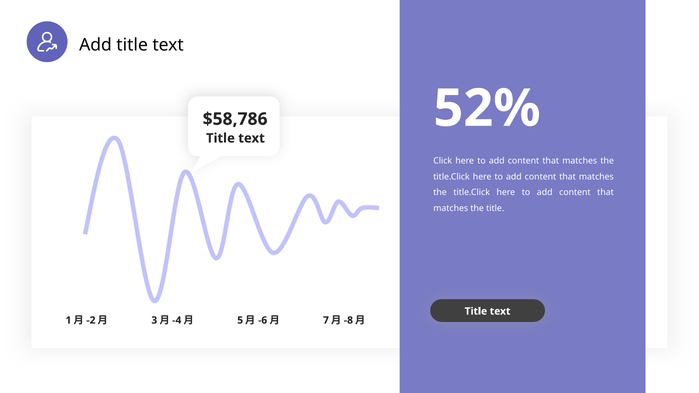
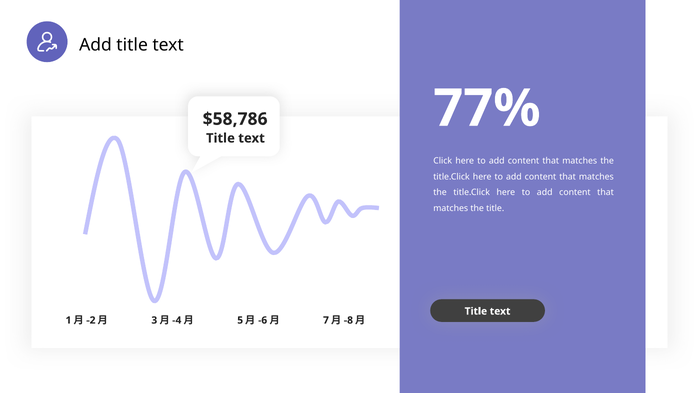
52%: 52% -> 77% (487, 109)
